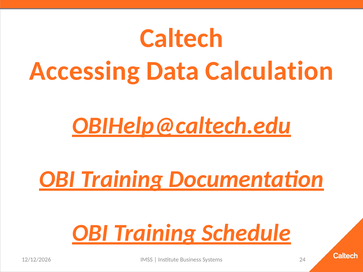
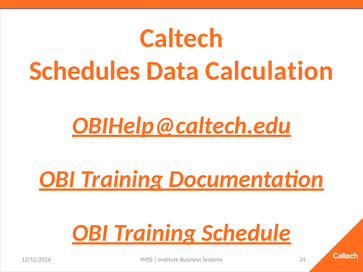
Accessing: Accessing -> Schedules (85, 71)
